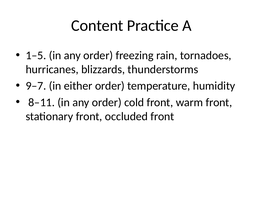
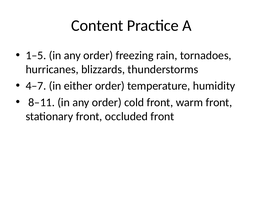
9–7: 9–7 -> 4–7 (36, 86)
